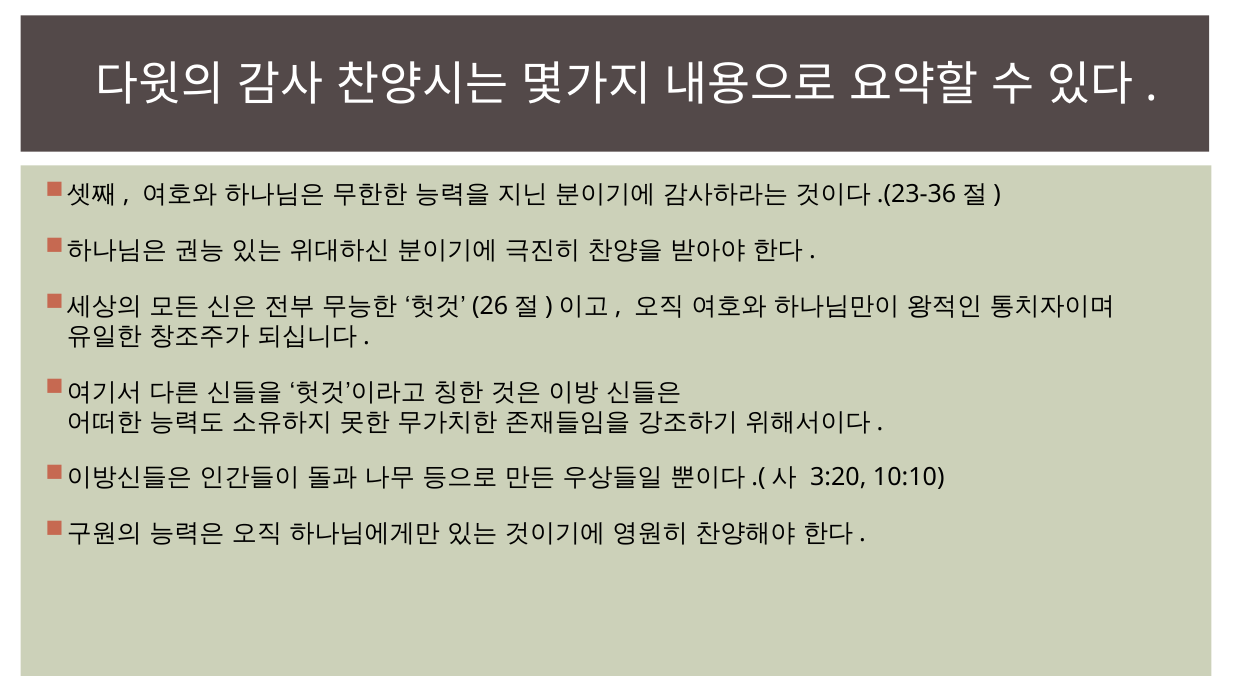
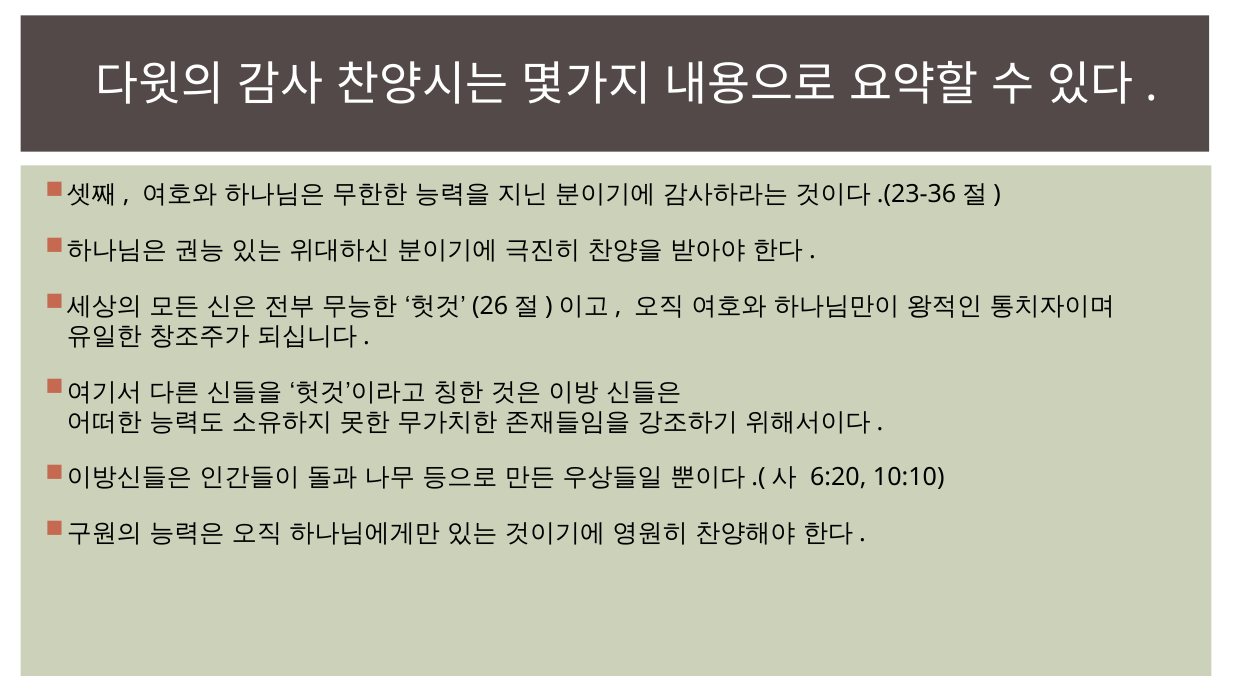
3:20: 3:20 -> 6:20 (838, 477)
